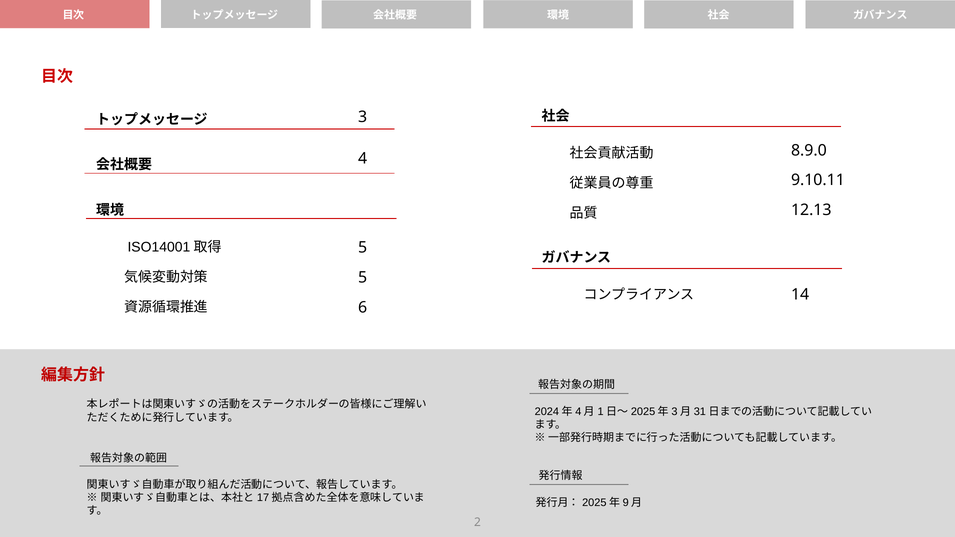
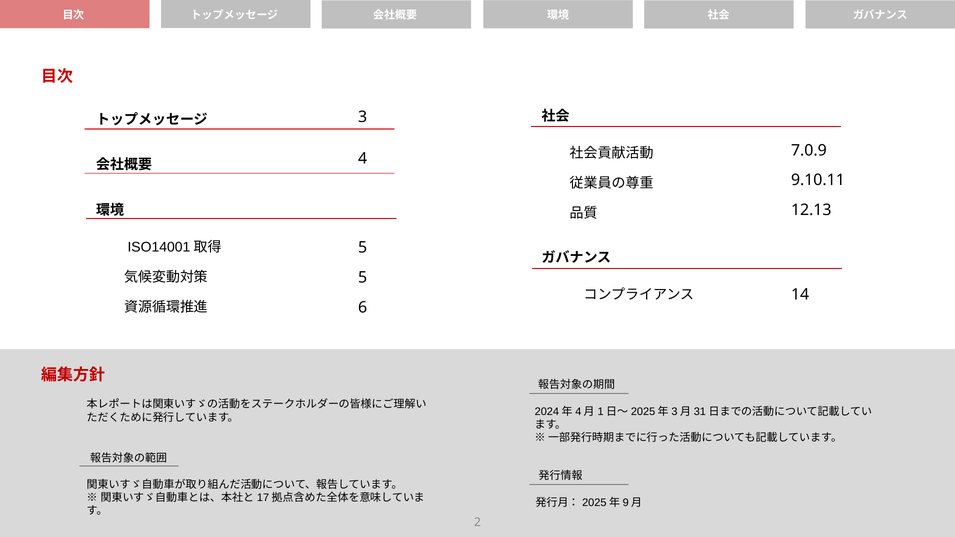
8.9.0: 8.9.0 -> 7.0.9 (809, 150)
